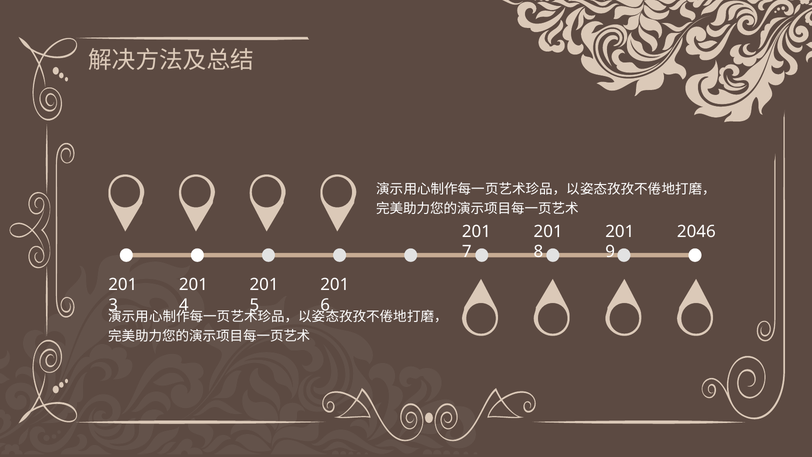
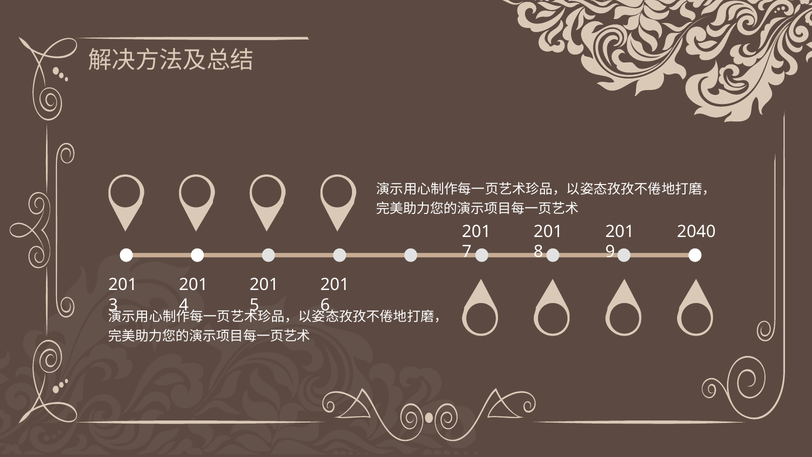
2046: 2046 -> 2040 (696, 231)
